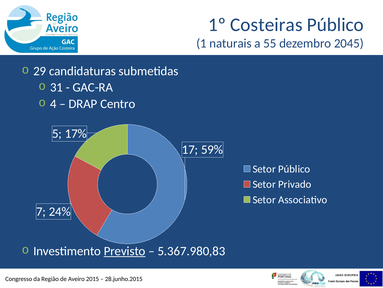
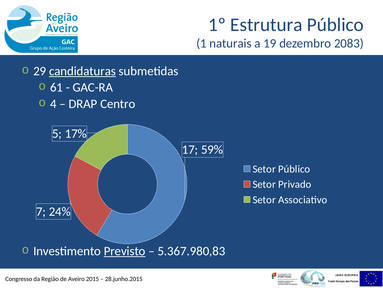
Costeiras: Costeiras -> Estrutura (266, 25)
55: 55 -> 19 (270, 43)
2045: 2045 -> 2083 (349, 43)
candidaturas underline: none -> present (82, 71)
31: 31 -> 61 (56, 87)
